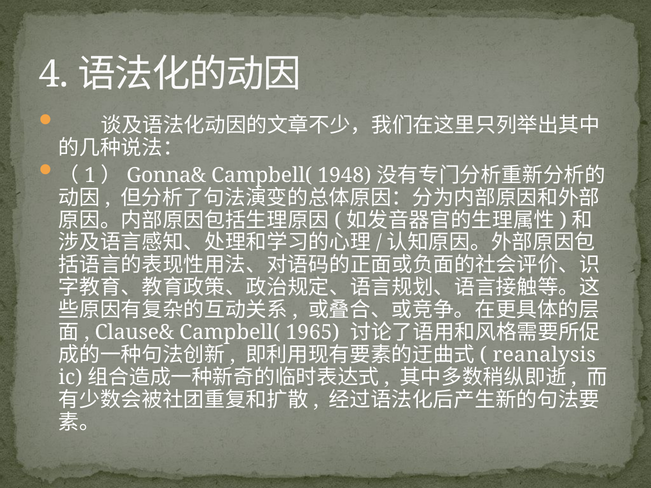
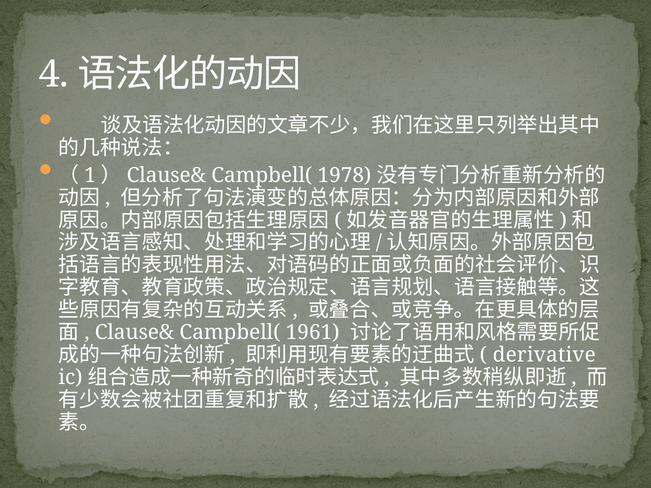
Gonna&: Gonna& -> Clause& (166, 175)
1948: 1948 -> 1978 (344, 175)
1965: 1965 -> 1961 (313, 333)
reanalysis: reanalysis -> derivative (544, 355)
